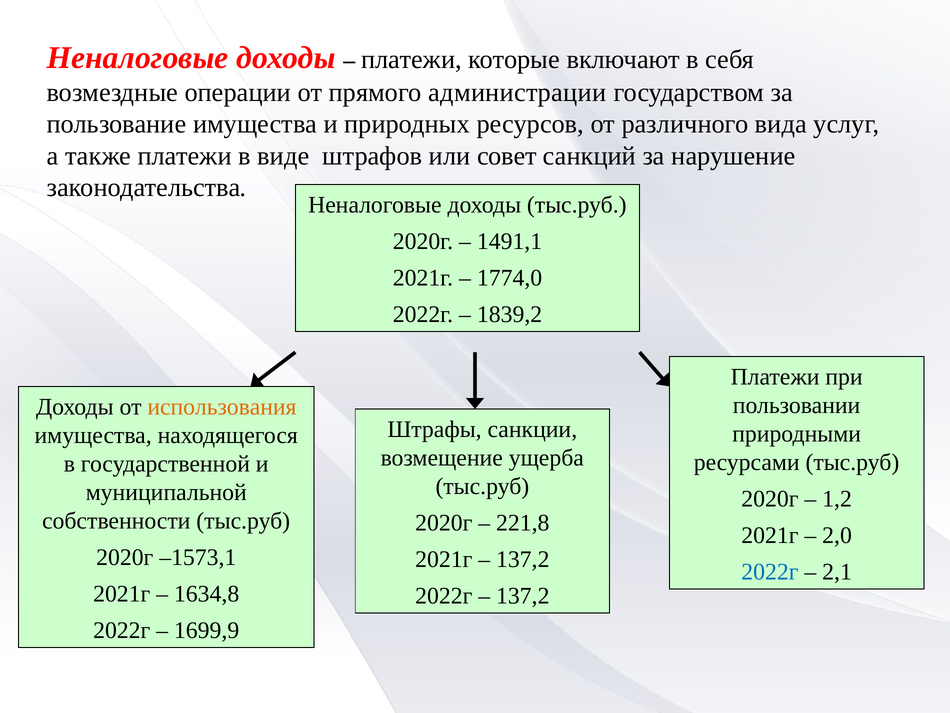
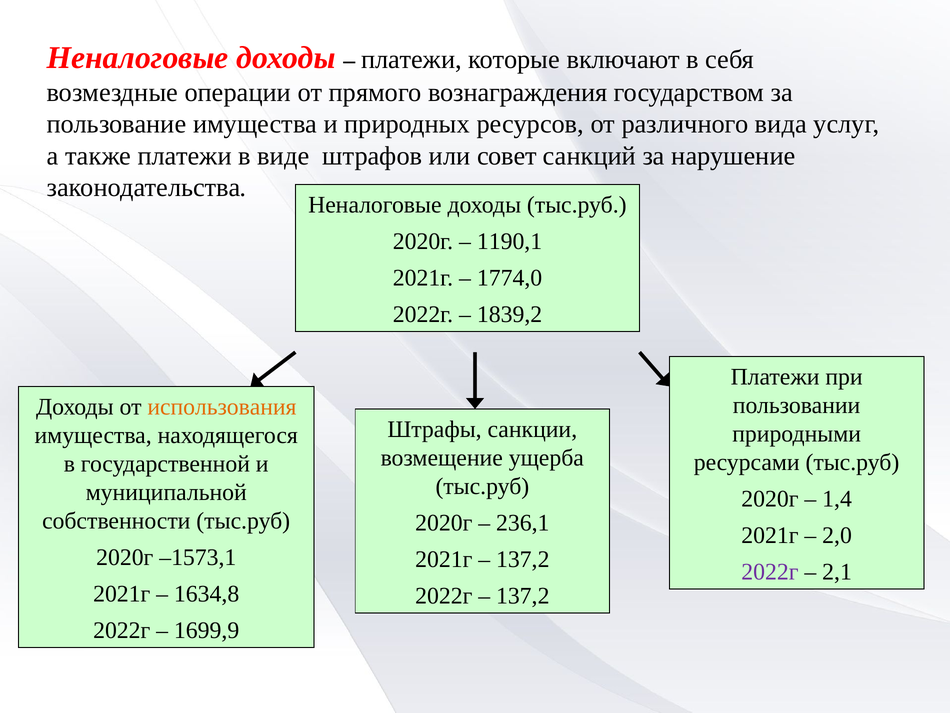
администрации: администрации -> вознаграждения (518, 92)
1491,1: 1491,1 -> 1190,1 (510, 241)
1,2: 1,2 -> 1,4 (837, 499)
221,8: 221,8 -> 236,1 (523, 523)
2022г colour: blue -> purple (770, 572)
